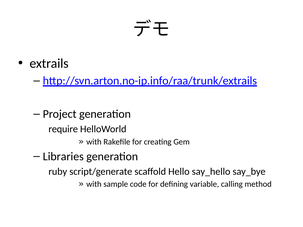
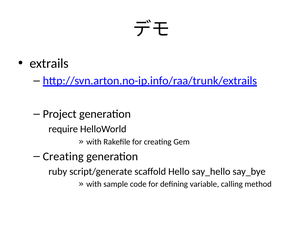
Libraries: Libraries -> Creating (63, 157)
